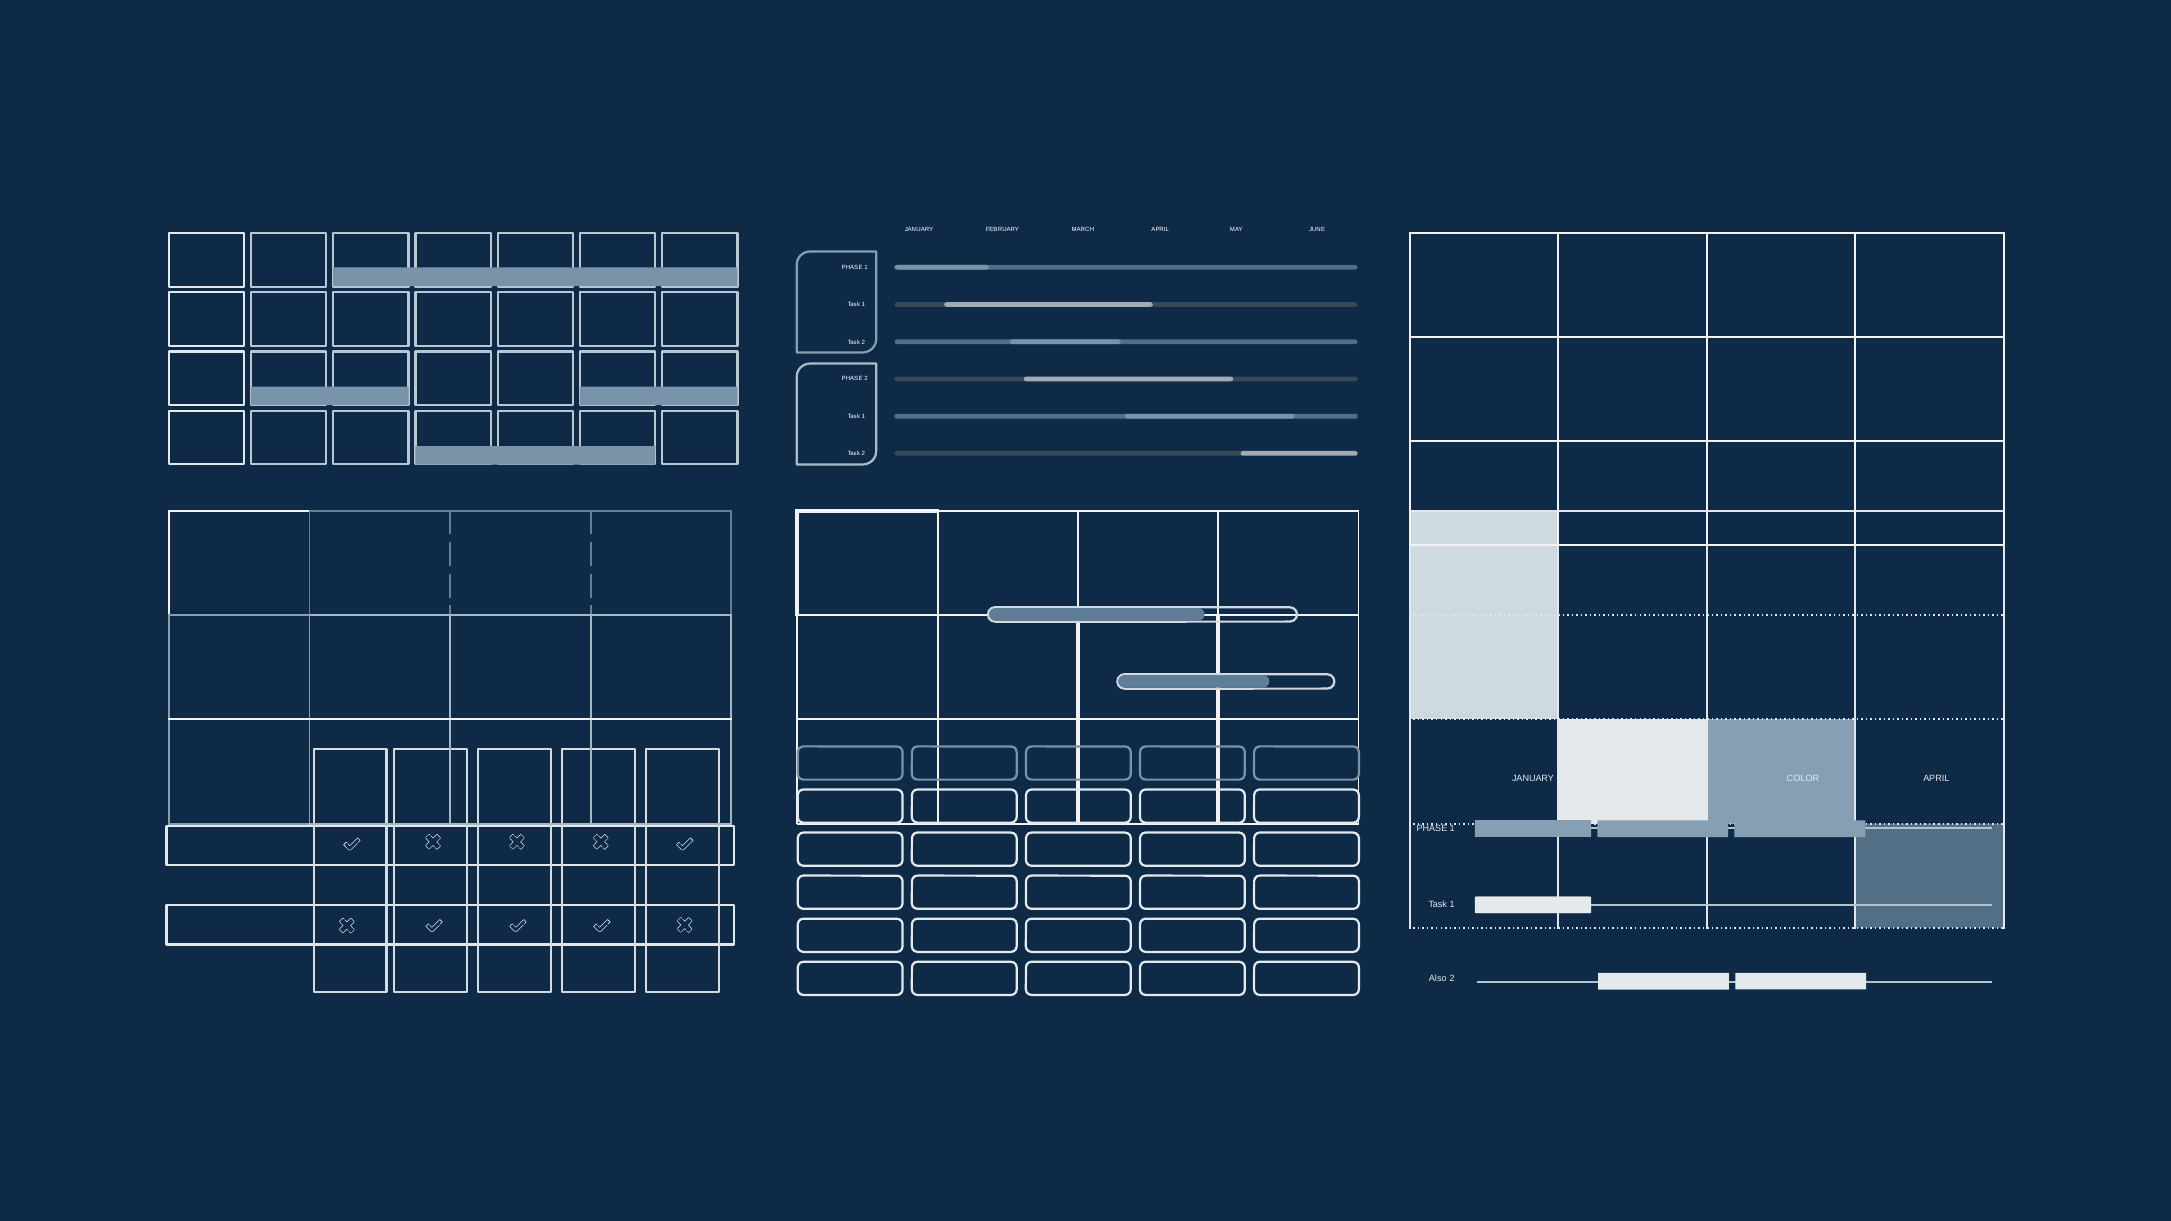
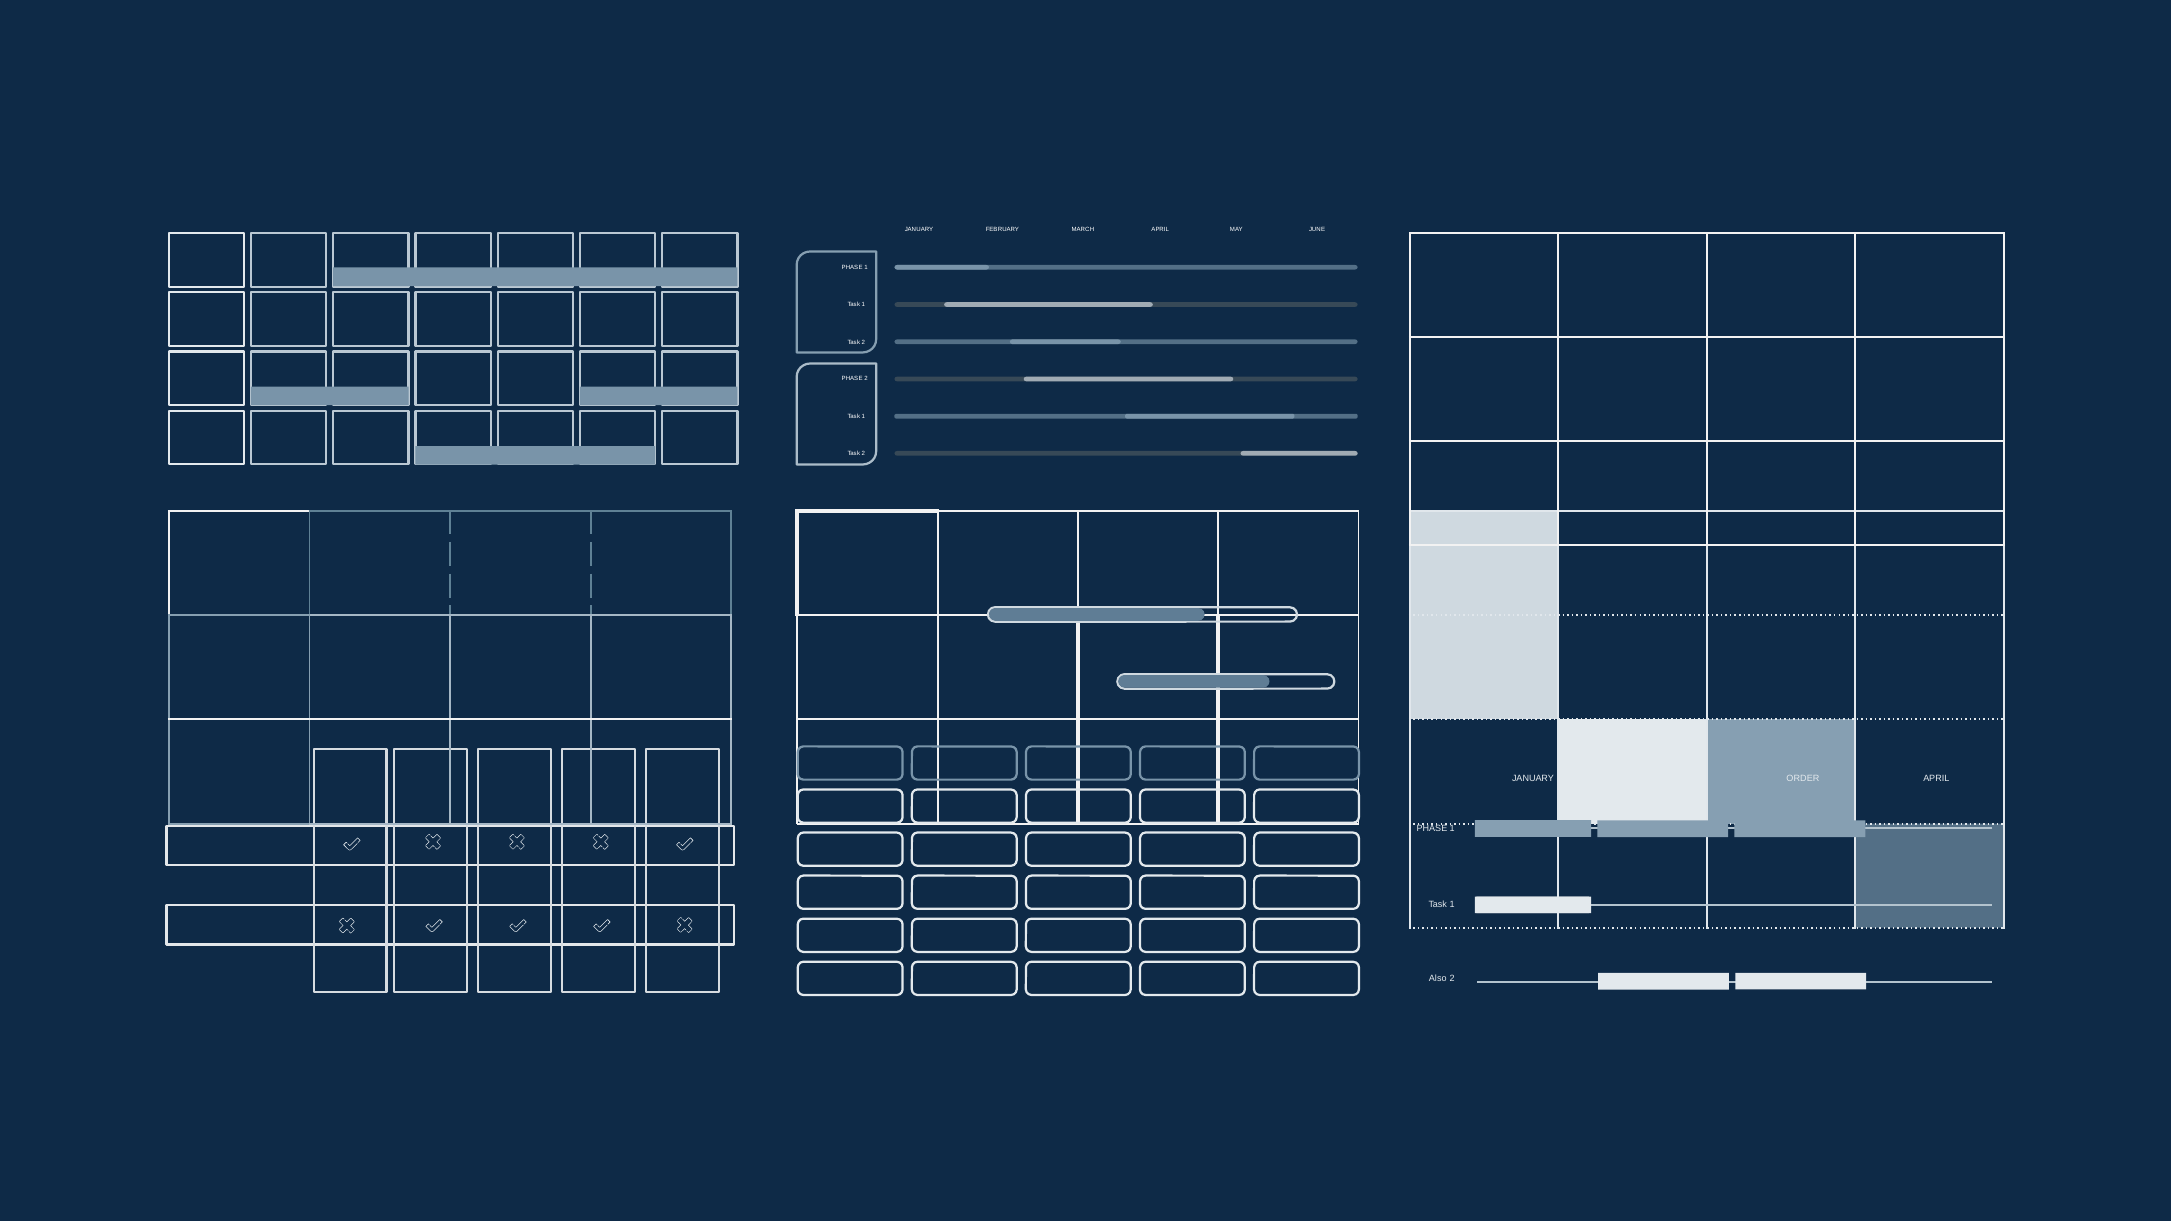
COLOR: COLOR -> ORDER (1803, 779)
